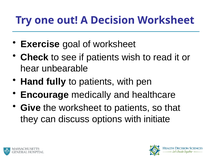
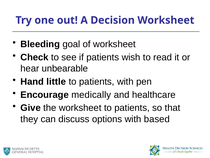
Exercise: Exercise -> Bleeding (40, 44)
fully: fully -> little (56, 81)
initiate: initiate -> based (157, 119)
